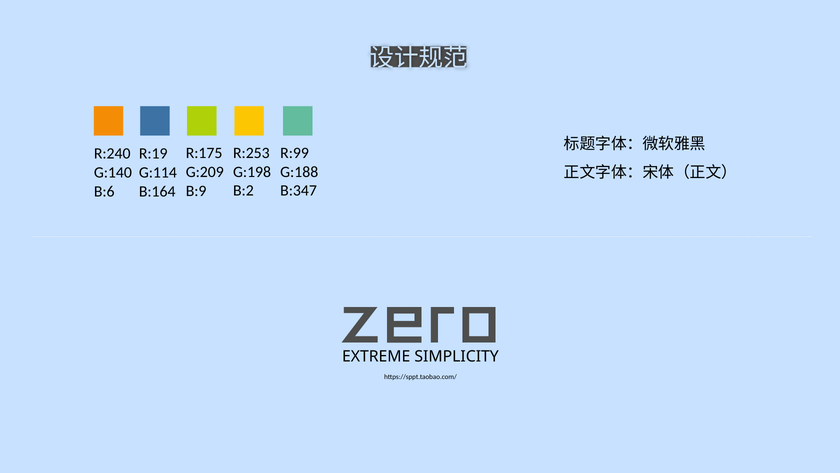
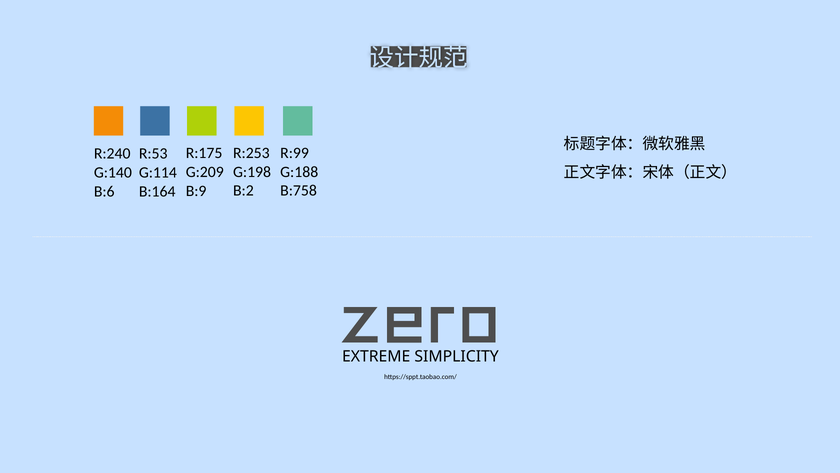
R:19: R:19 -> R:53 (153, 153)
B:347: B:347 -> B:758 (299, 191)
